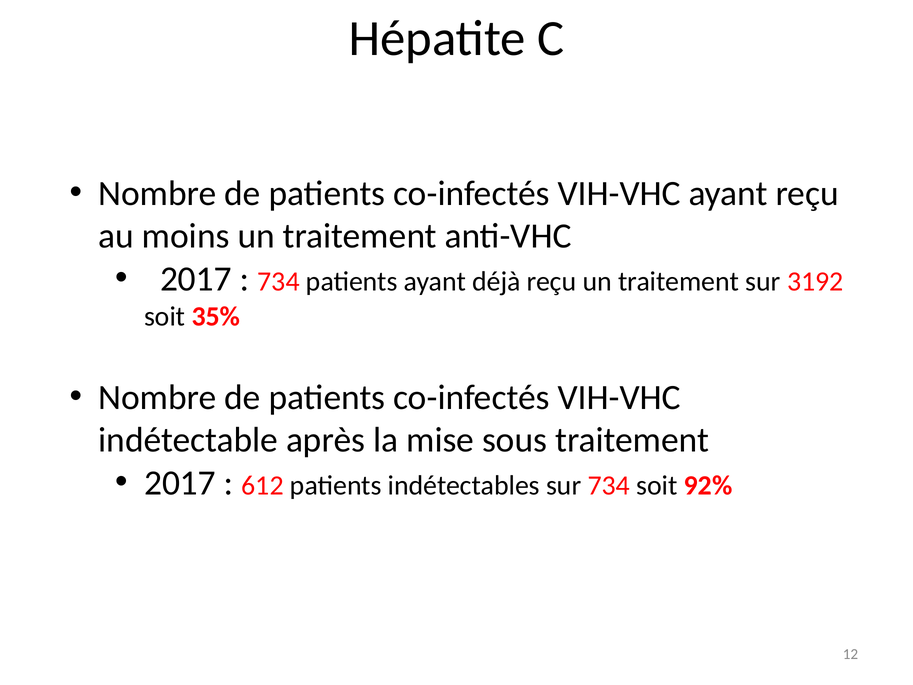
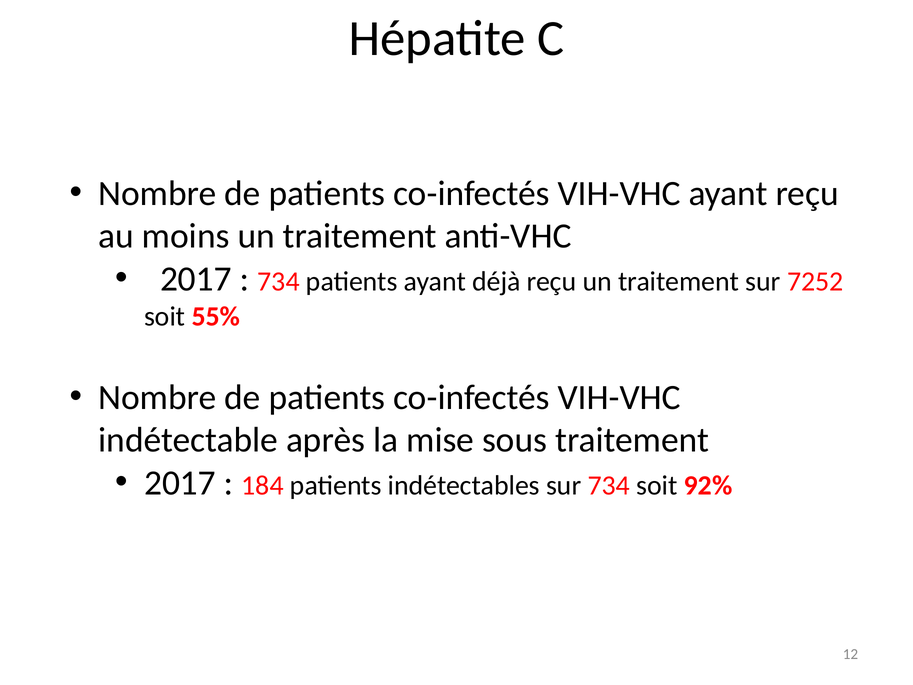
3192: 3192 -> 7252 (815, 281)
35%: 35% -> 55% (216, 316)
612: 612 -> 184 (263, 485)
